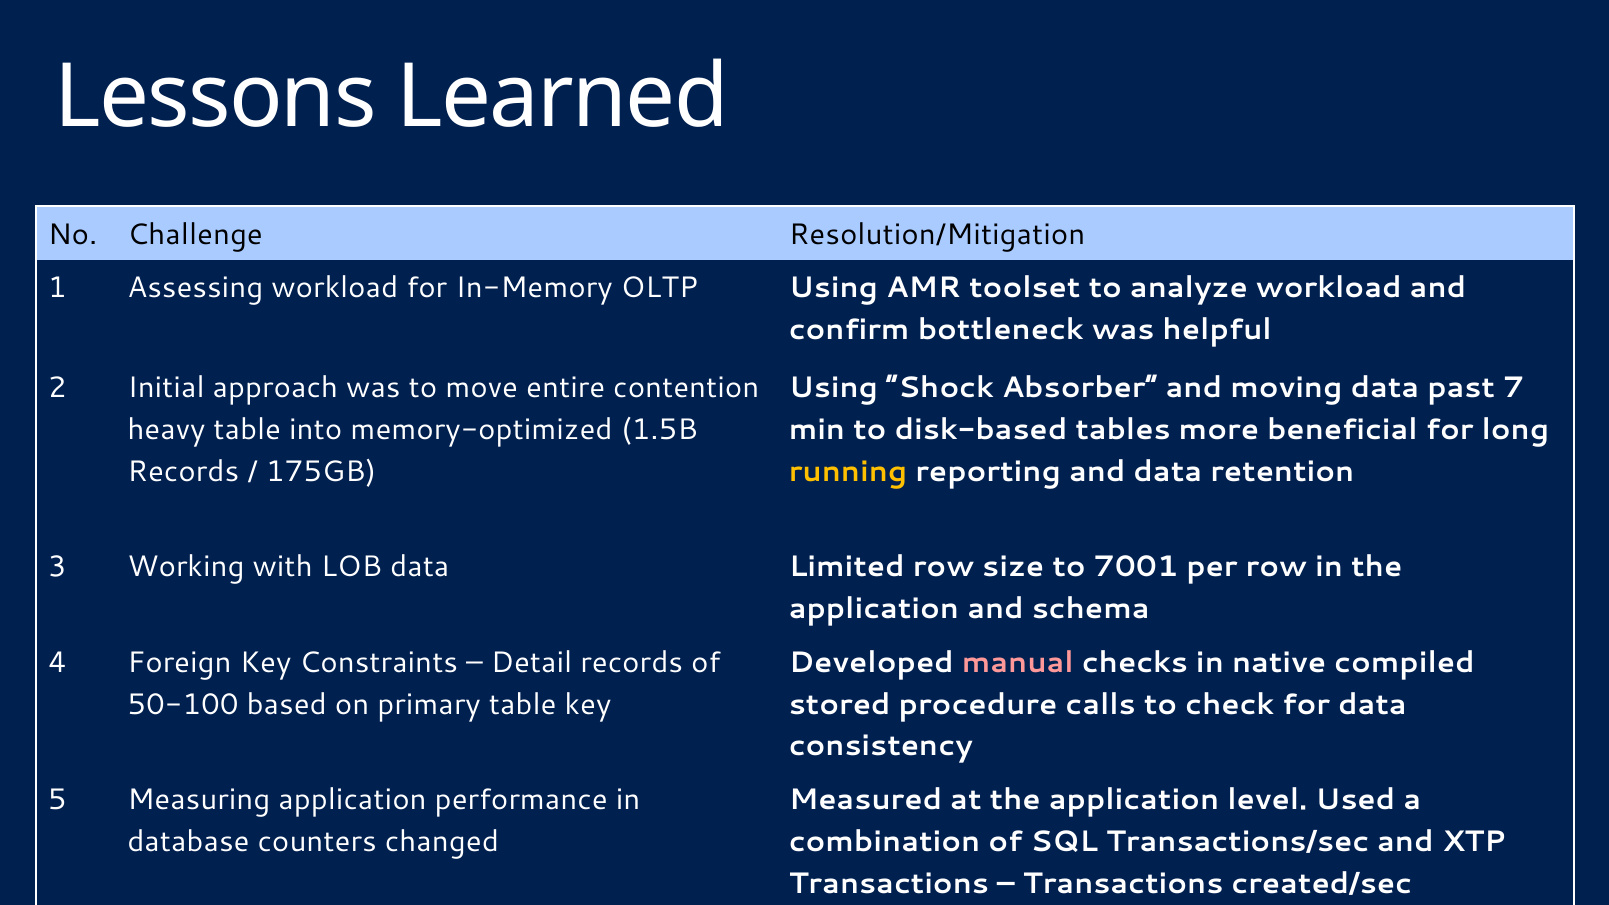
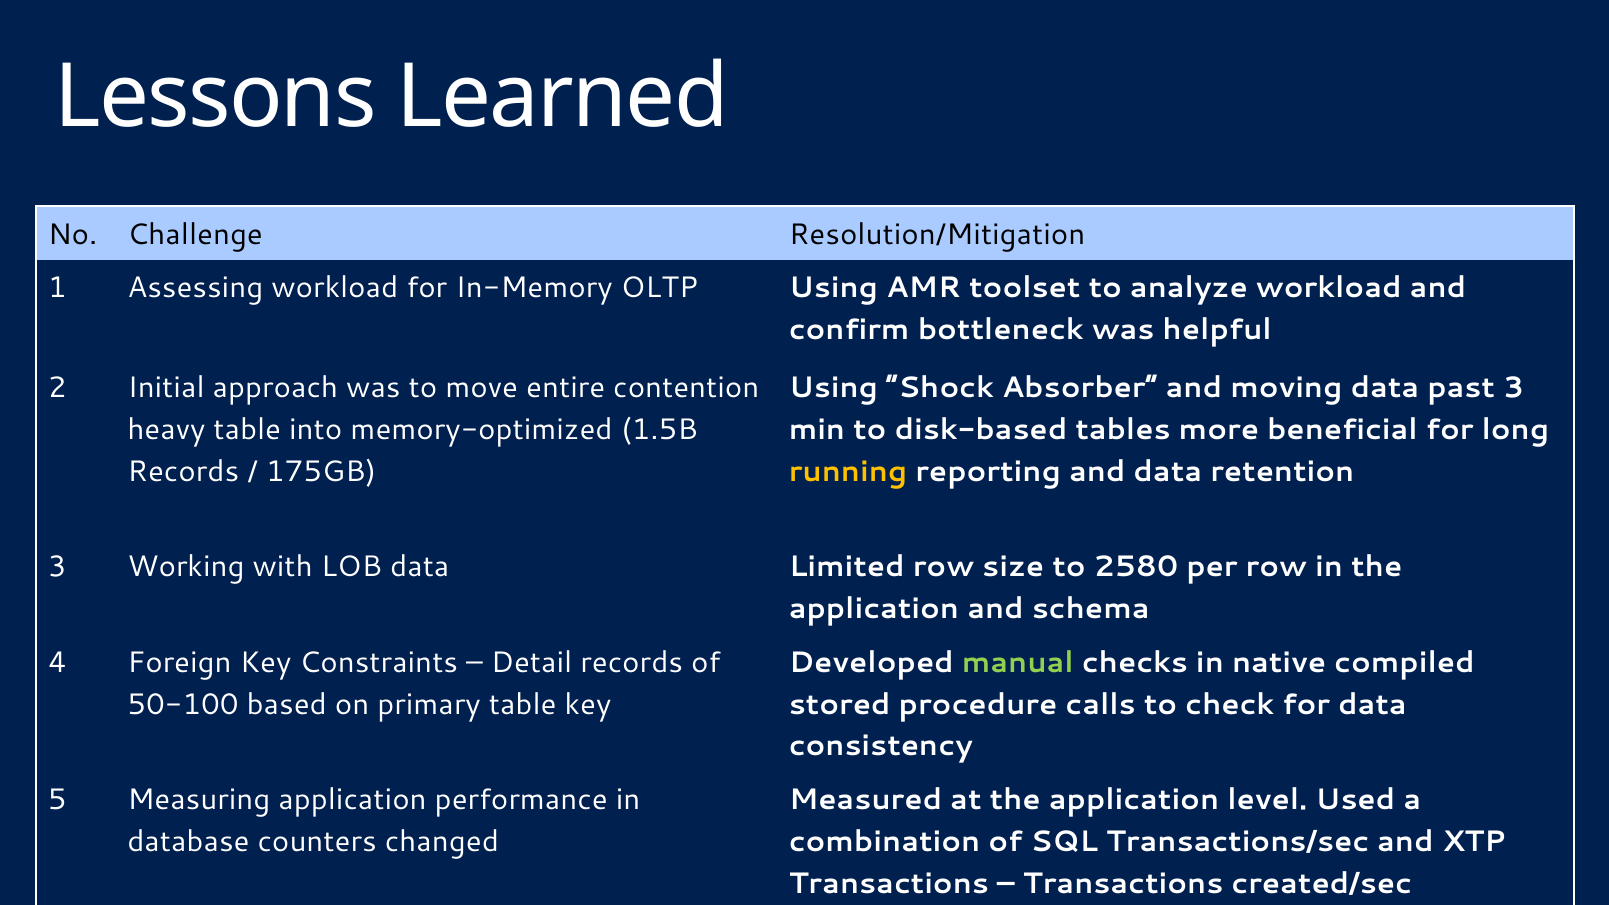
past 7: 7 -> 3 (1514, 388)
7001: 7001 -> 2580 (1136, 567)
manual colour: pink -> light green (1018, 662)
